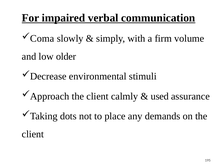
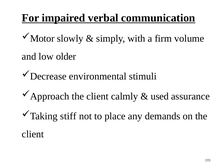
Coma: Coma -> Motor (42, 39)
dots: dots -> stiff (68, 116)
